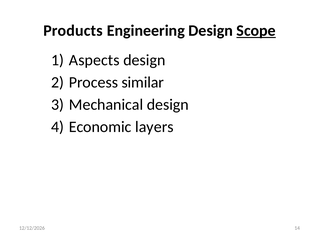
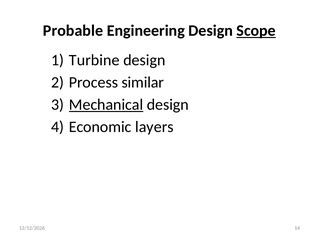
Products: Products -> Probable (73, 31)
Aspects: Aspects -> Turbine (94, 60)
Mechanical underline: none -> present (106, 105)
